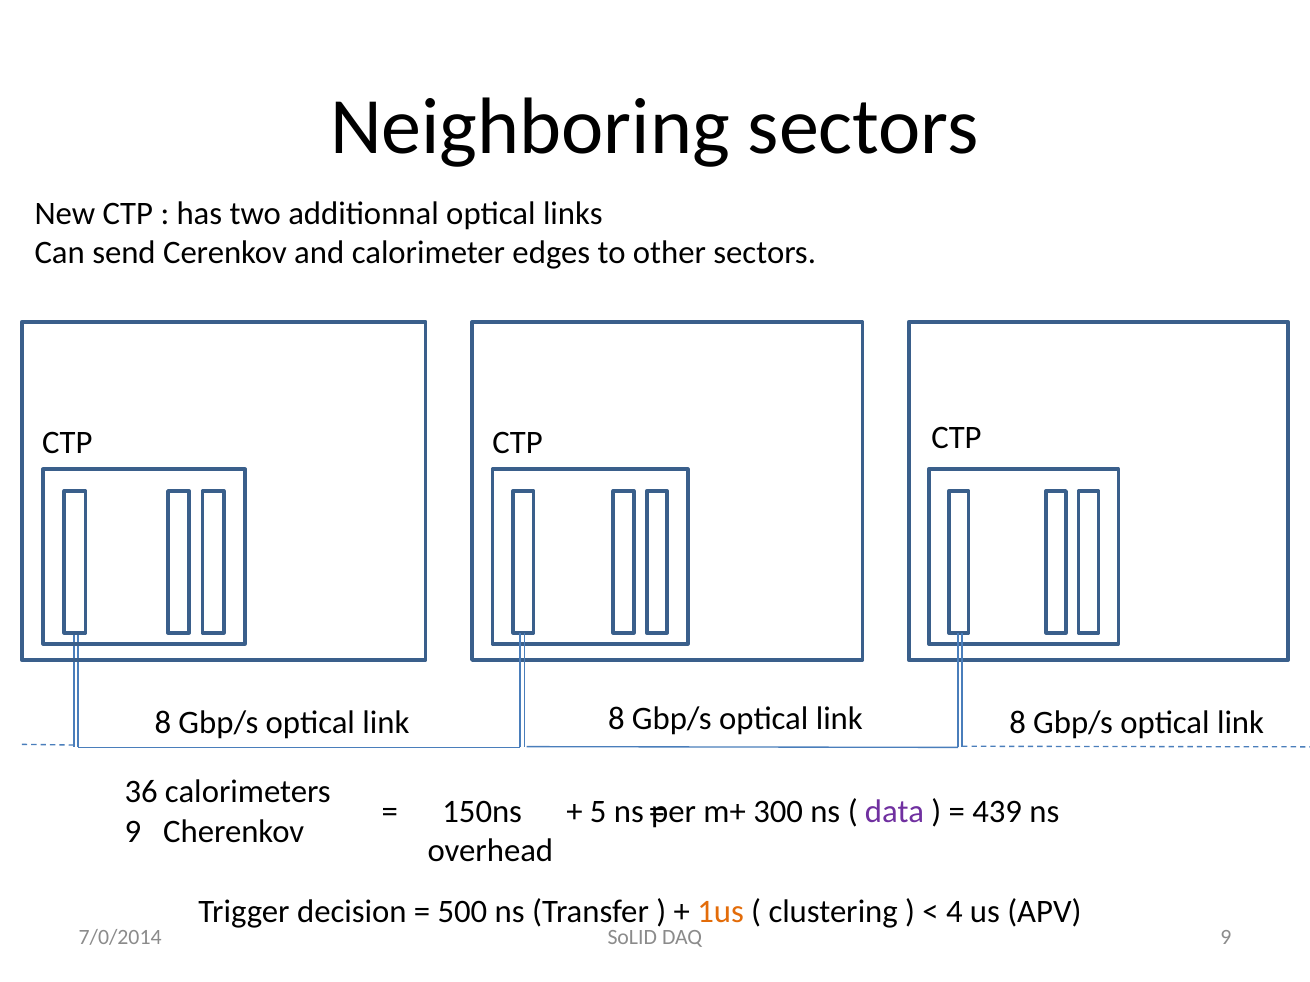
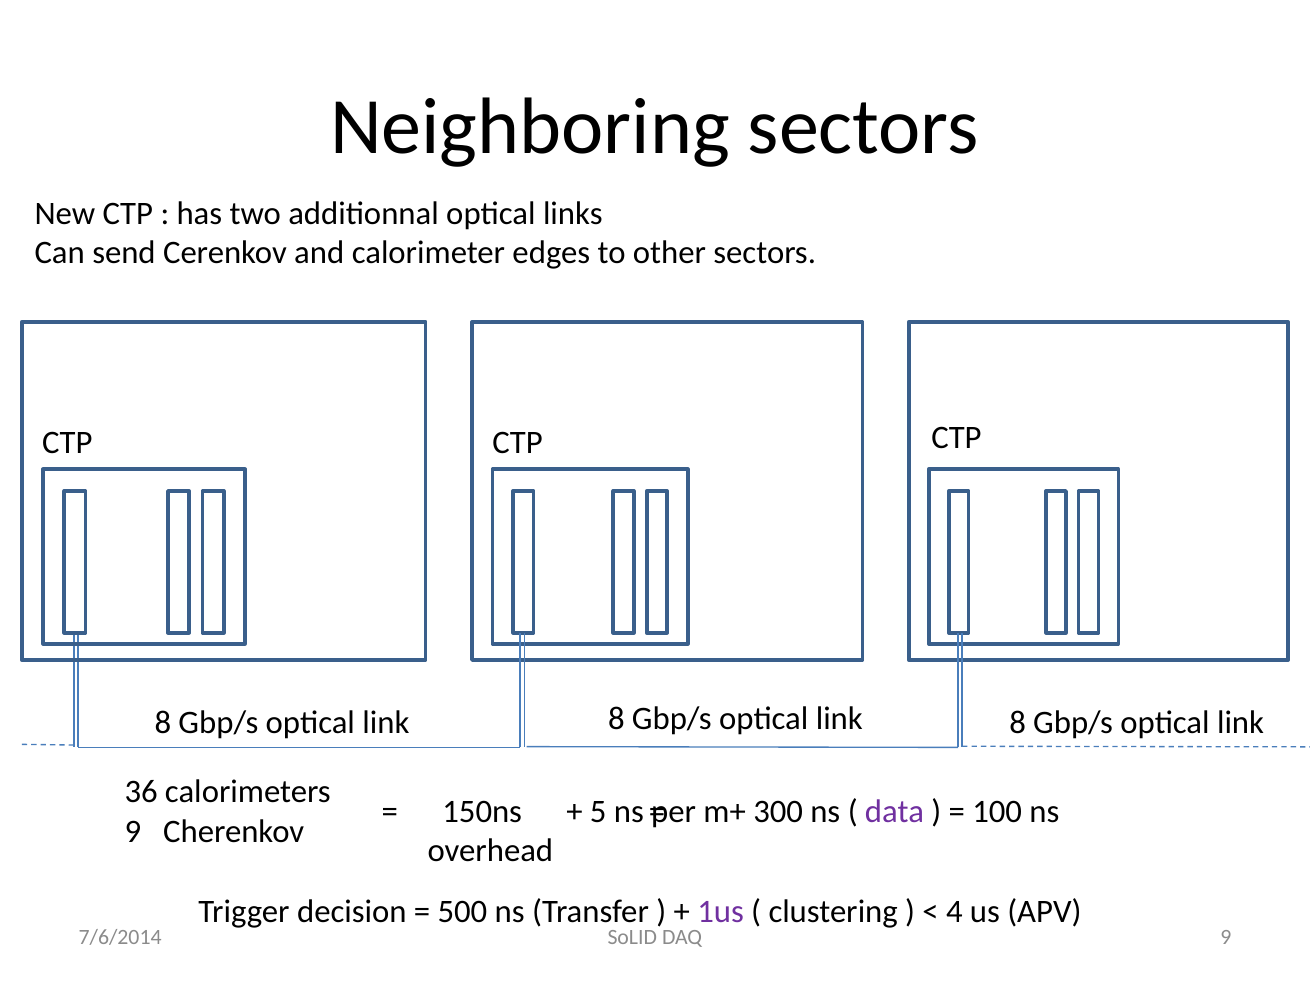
439: 439 -> 100 (997, 812)
1us colour: orange -> purple (721, 913)
7/0/2014: 7/0/2014 -> 7/6/2014 (120, 938)
